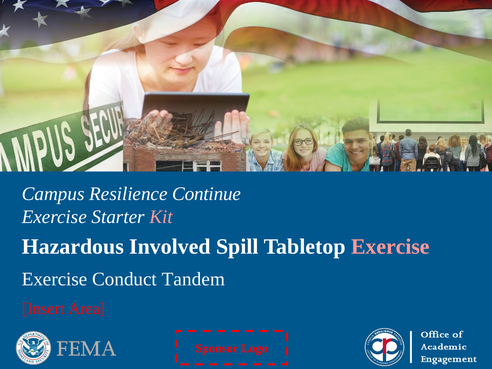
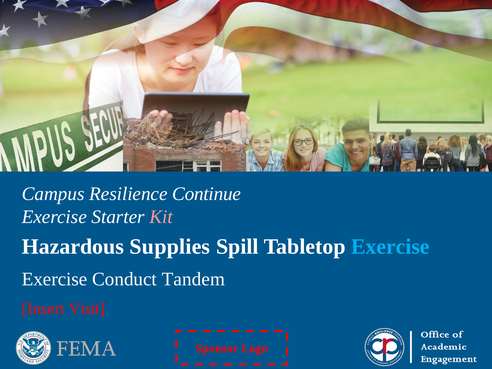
Involved: Involved -> Supplies (170, 247)
Exercise colour: pink -> light blue (390, 247)
Area: Area -> Visit (87, 309)
